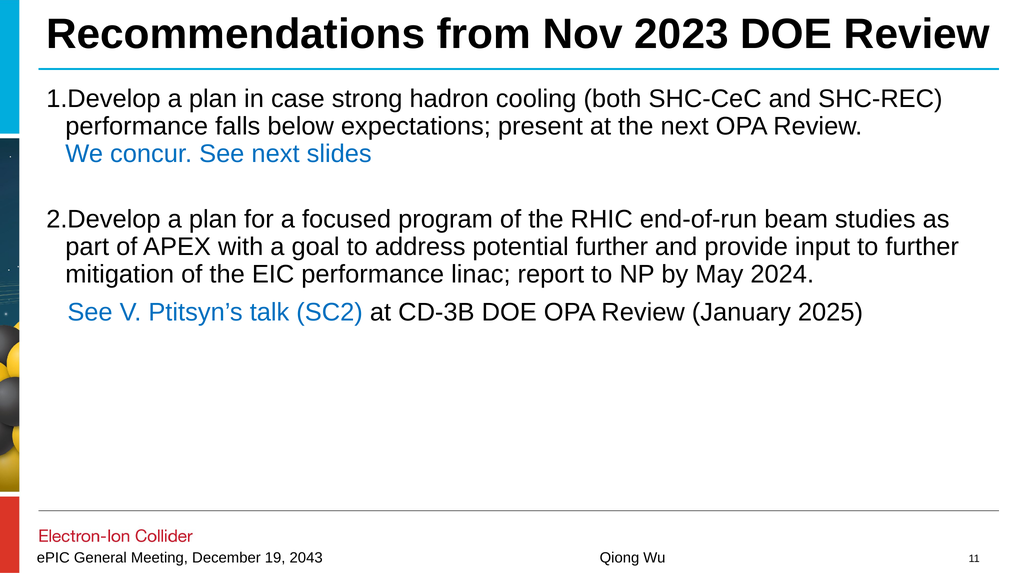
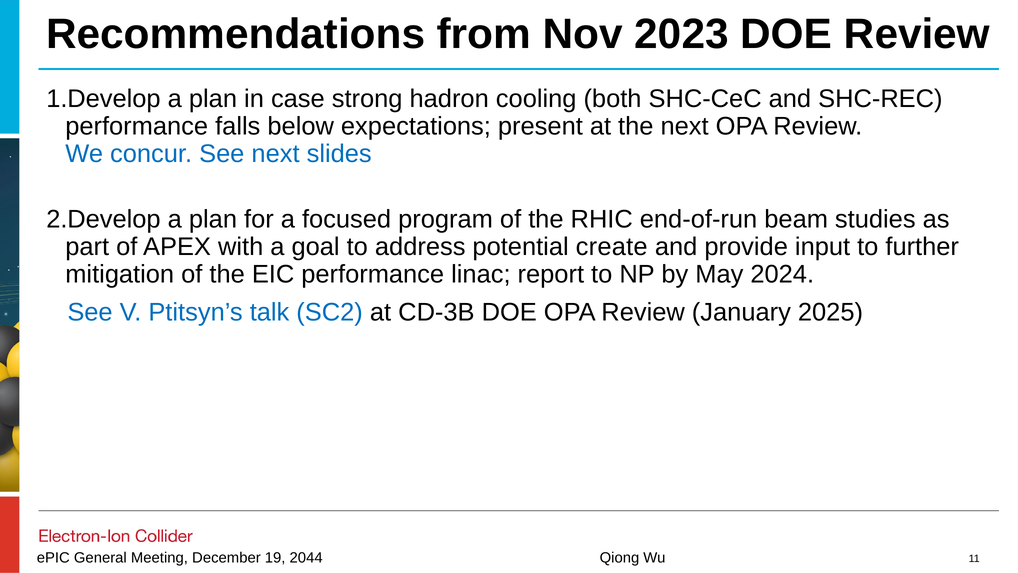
potential further: further -> create (612, 247)
2043: 2043 -> 2044 (306, 557)
